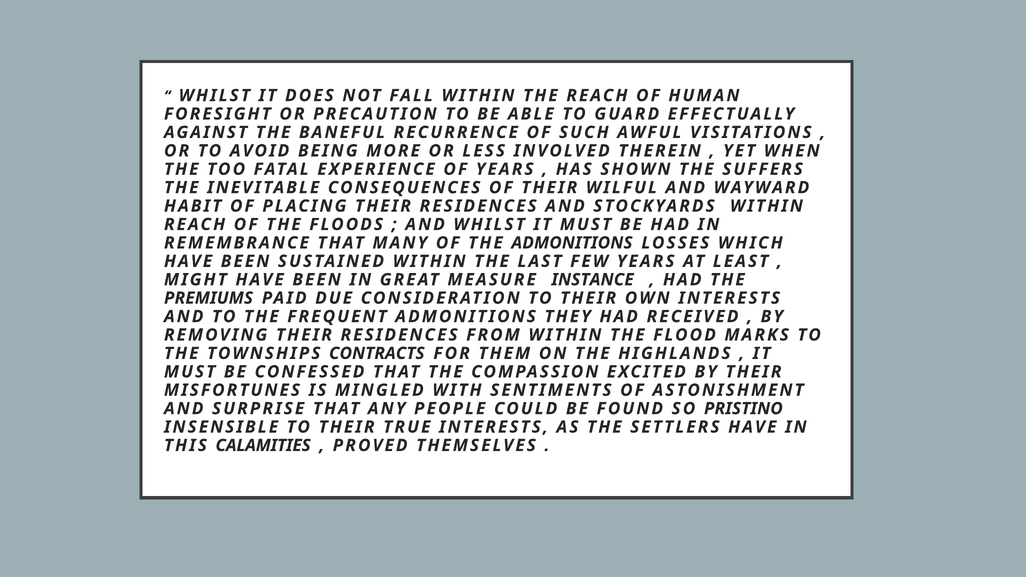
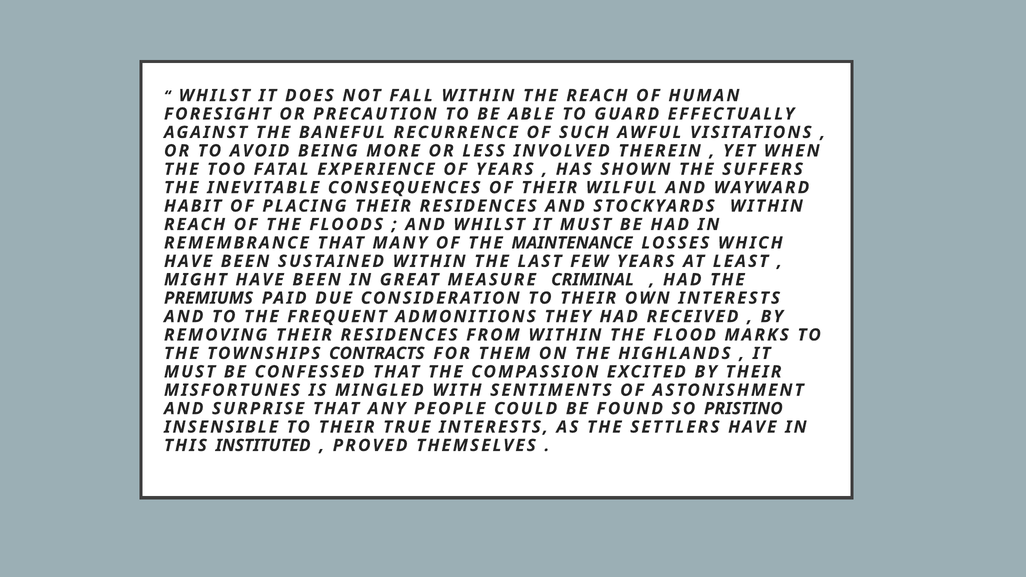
THE ADMONITIONS: ADMONITIONS -> MAINTENANCE (572, 243)
INSTANCE: INSTANCE -> CRIMINAL (593, 280)
CALAMITIES: CALAMITIES -> INSTITUTED (263, 446)
